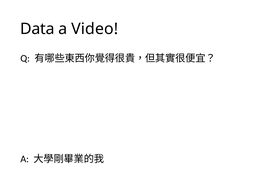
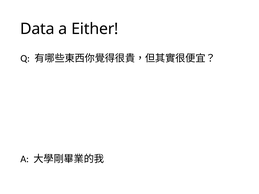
Video: Video -> Either (95, 29)
